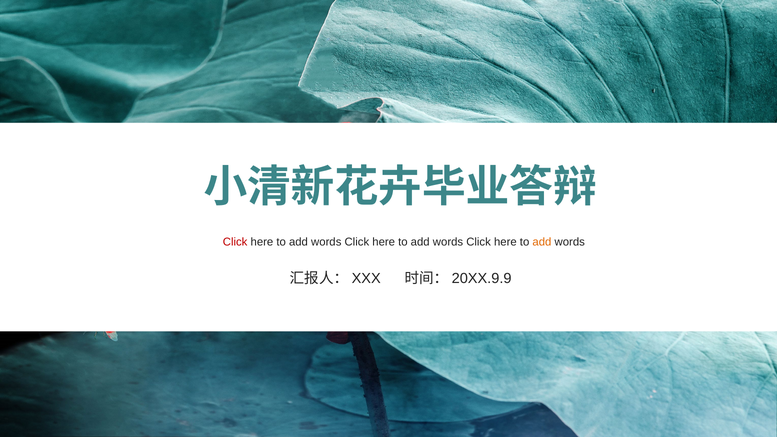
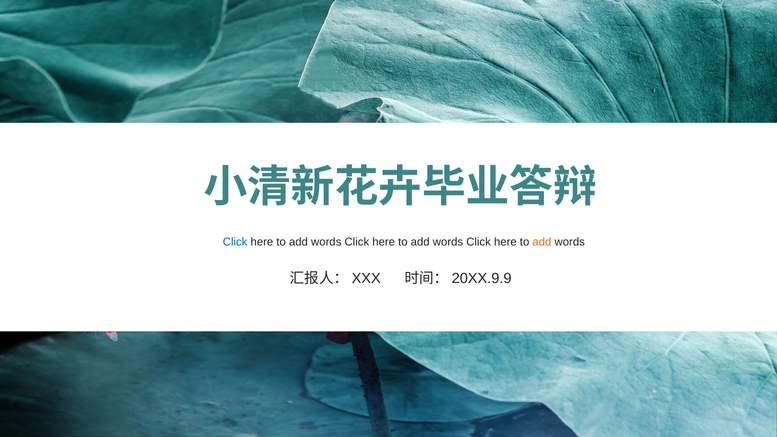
Click colour: red -> blue (235, 242)
